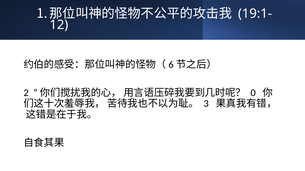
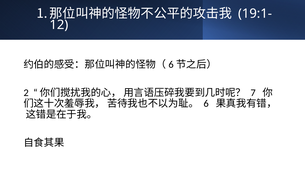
0: 0 -> 7 (253, 93)
3: 3 -> 6 (206, 104)
